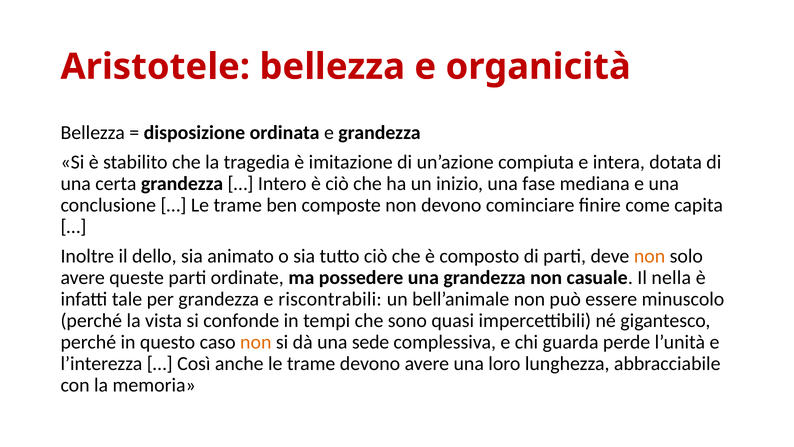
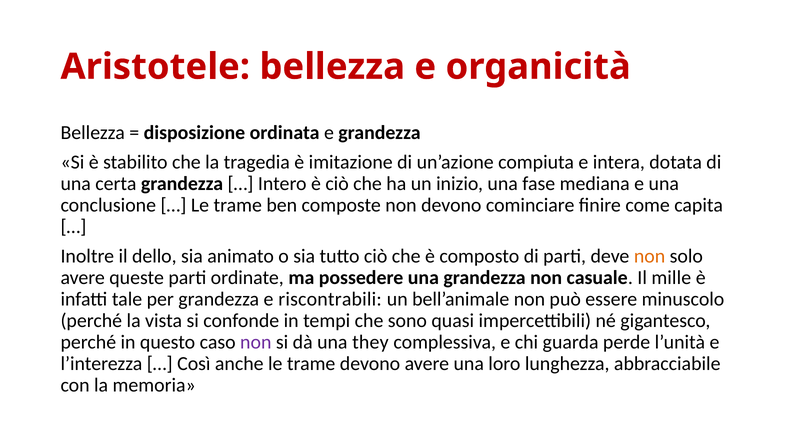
nella: nella -> mille (671, 278)
non colour: orange -> purple (256, 342)
sede: sede -> they (370, 342)
